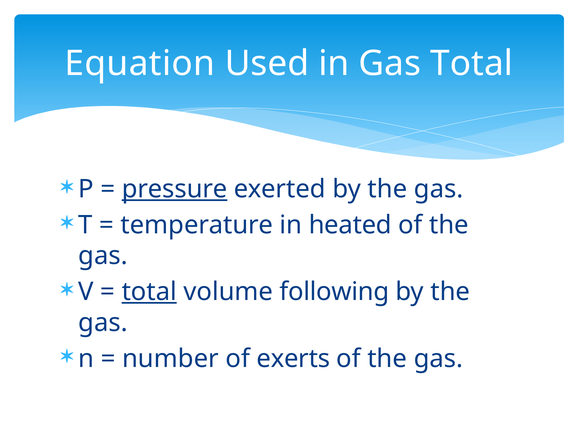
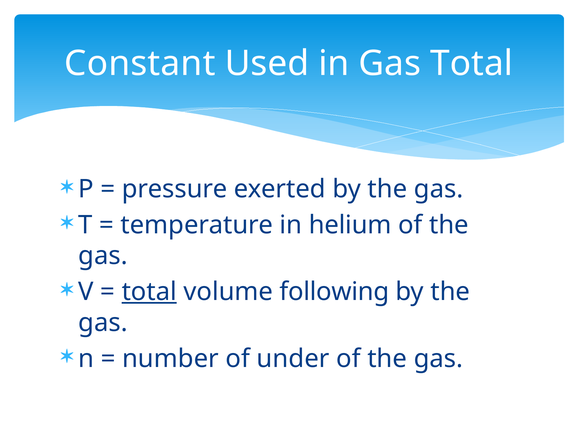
Equation: Equation -> Constant (140, 63)
pressure underline: present -> none (175, 189)
heated: heated -> helium (350, 225)
exerts: exerts -> under (293, 359)
